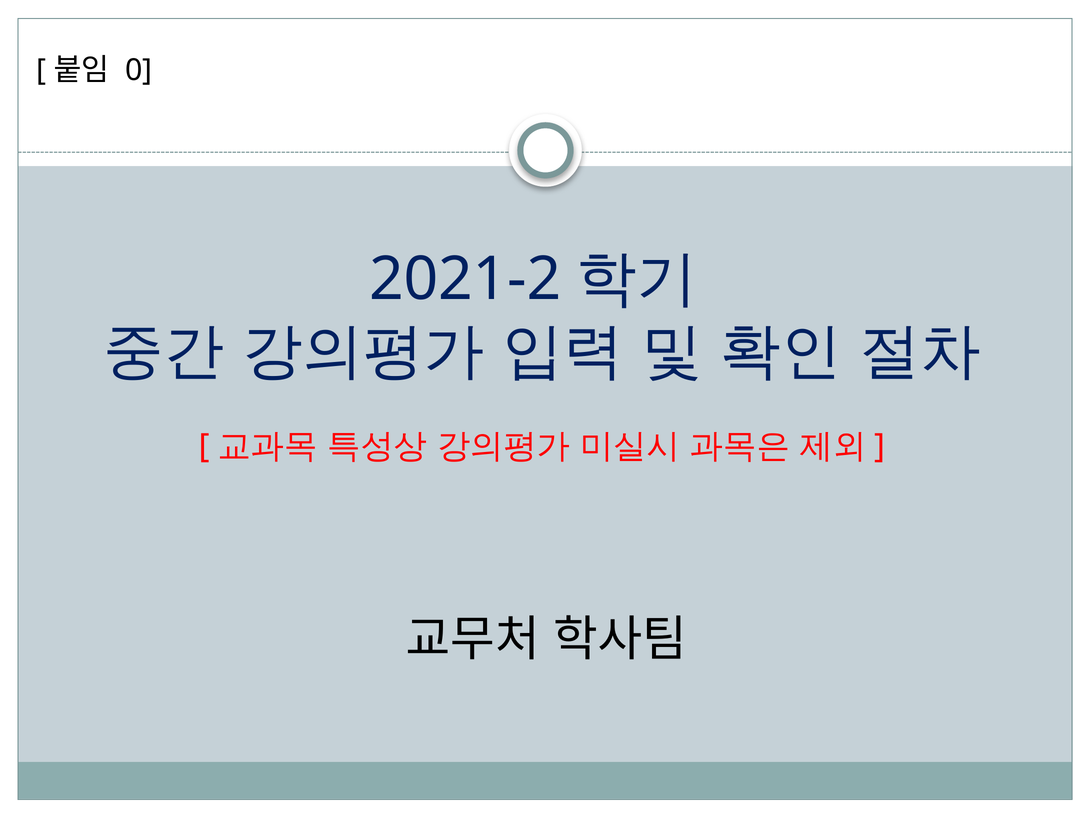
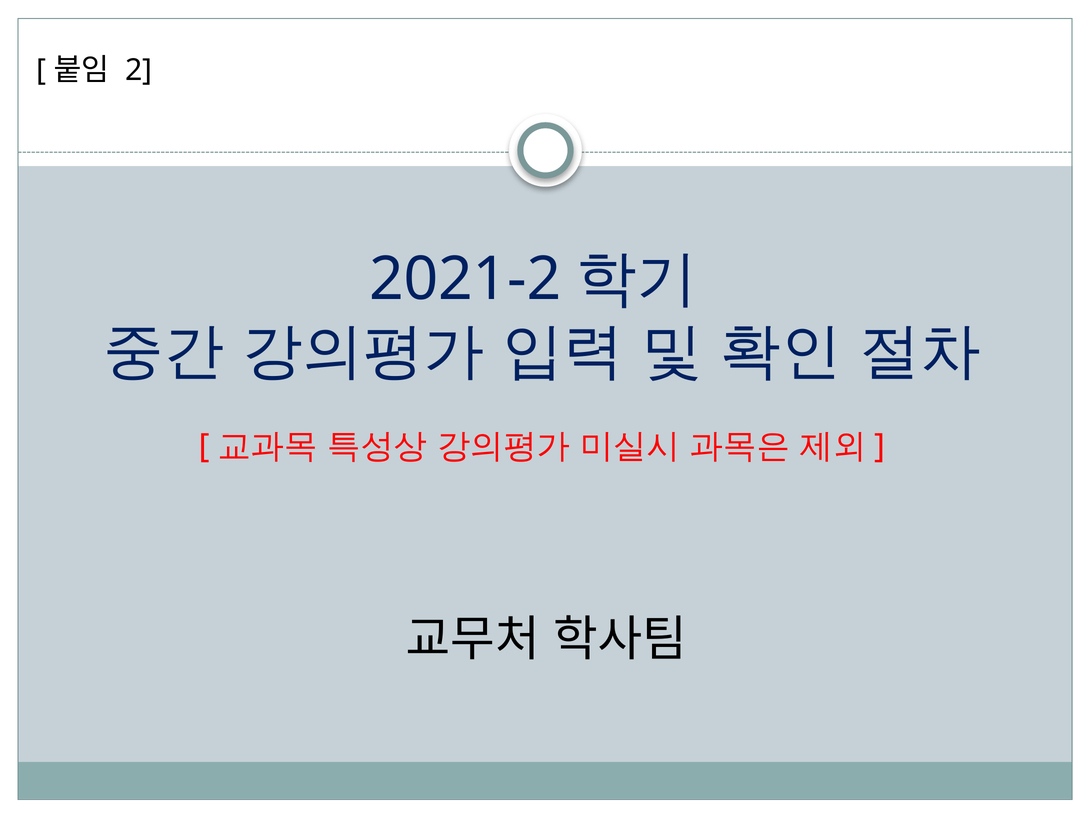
0: 0 -> 2 (139, 70)
